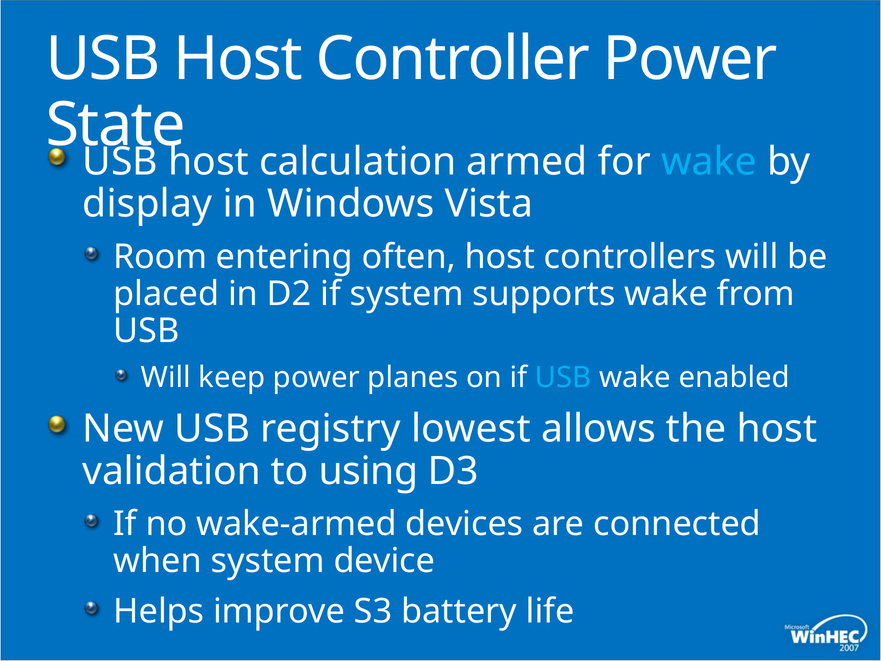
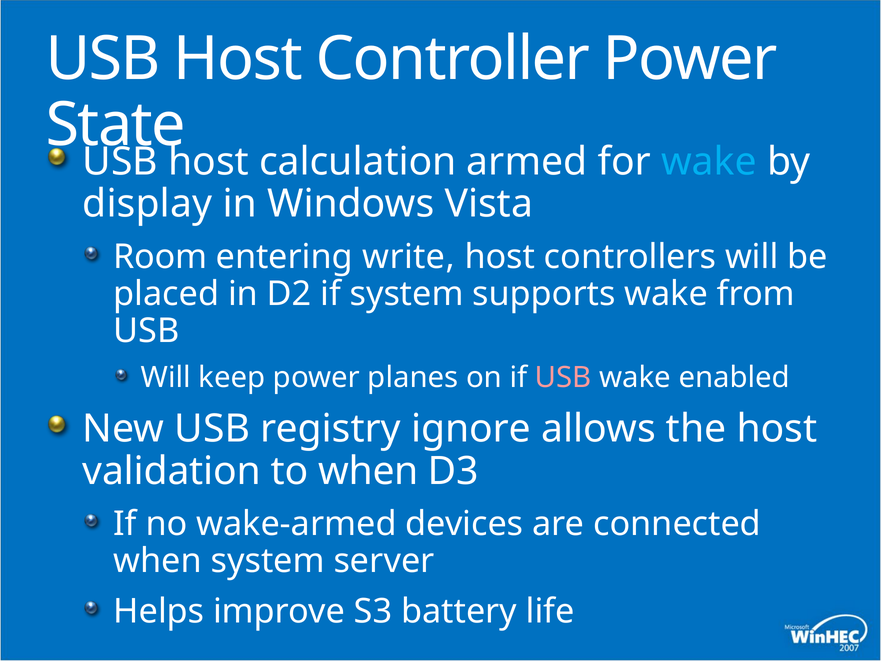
often: often -> write (409, 257)
USB colour: light blue -> pink (563, 377)
lowest: lowest -> ignore (471, 429)
to using: using -> when (368, 471)
device: device -> server (384, 561)
